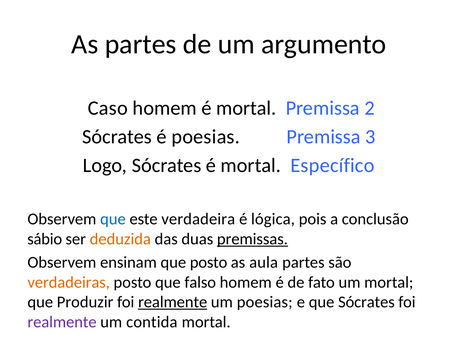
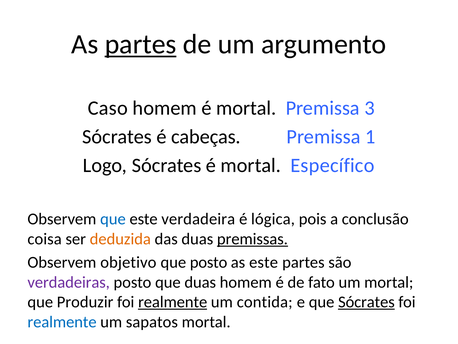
partes underline: none -> present (141, 44)
2: 2 -> 3 (370, 108)
é poesias: poesias -> cabeças (206, 137)
3: 3 -> 1 (370, 137)
sábio: sábio -> coisa (45, 239)
ensinam: ensinam -> objetivo (128, 262)
as aula: aula -> este (264, 262)
verdadeiras colour: orange -> purple (69, 282)
que falso: falso -> duas (200, 282)
um poesias: poesias -> contida (265, 302)
Sócrates underline: none -> present (366, 302)
realmente colour: purple -> blue (62, 322)
contida: contida -> sapatos (152, 322)
